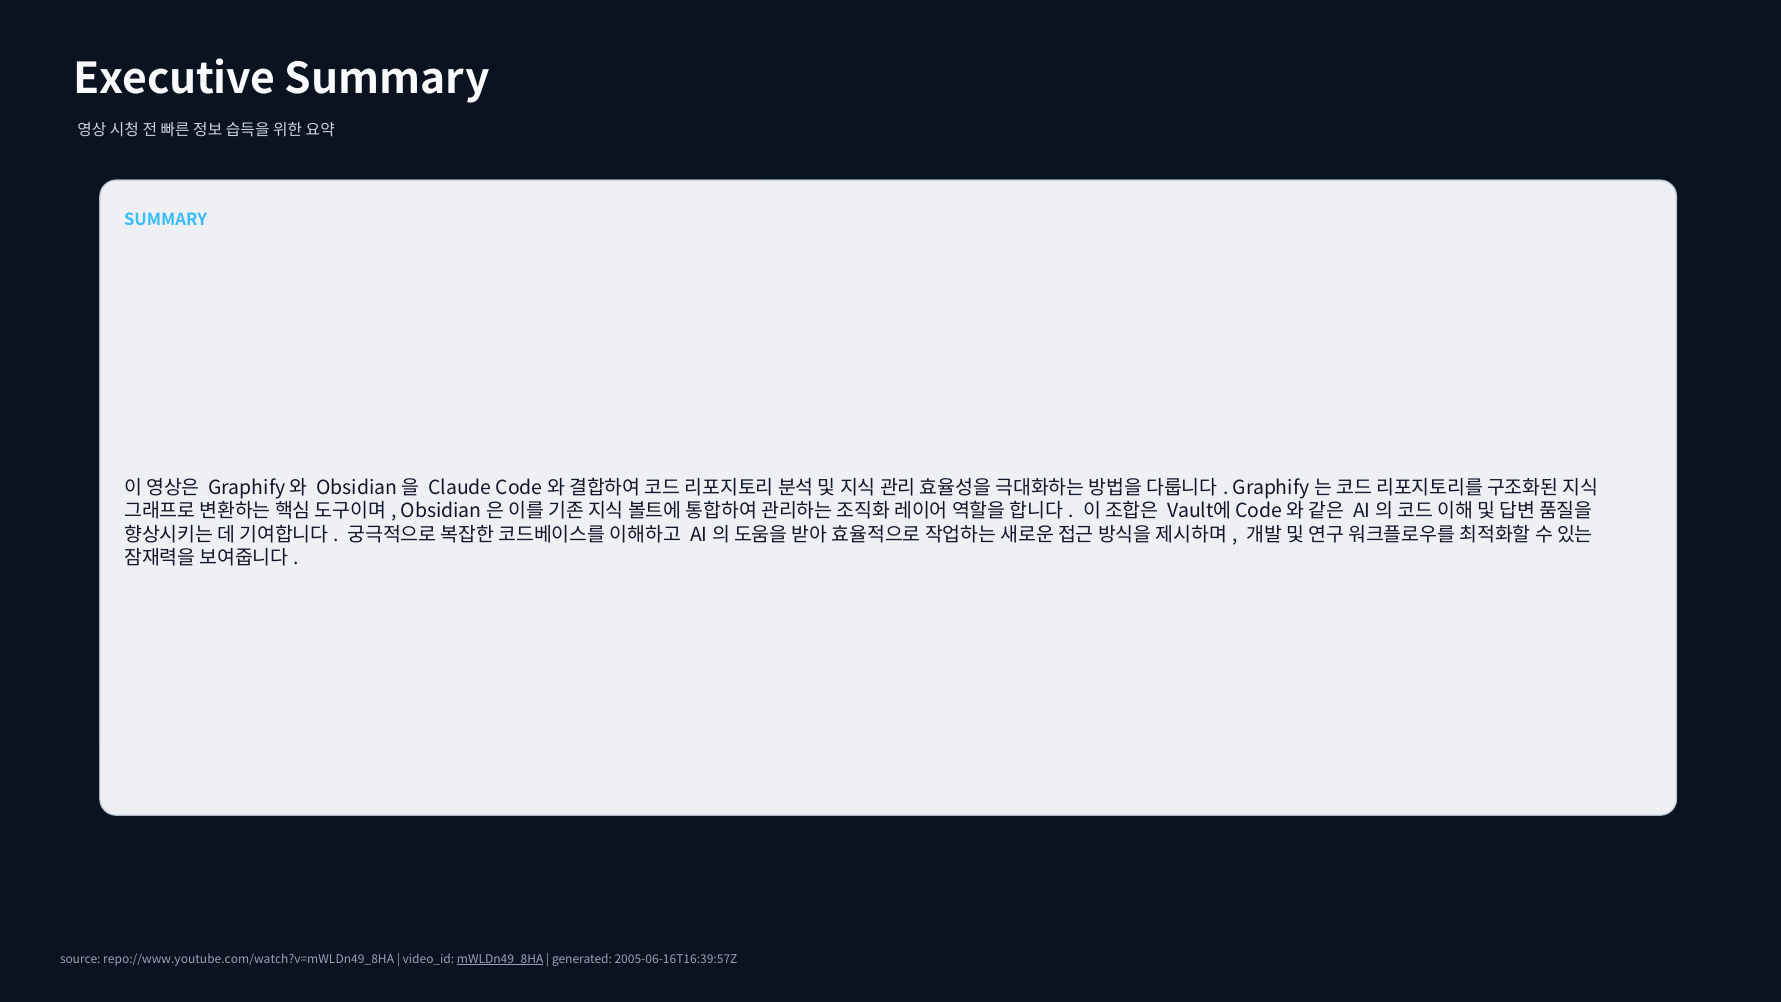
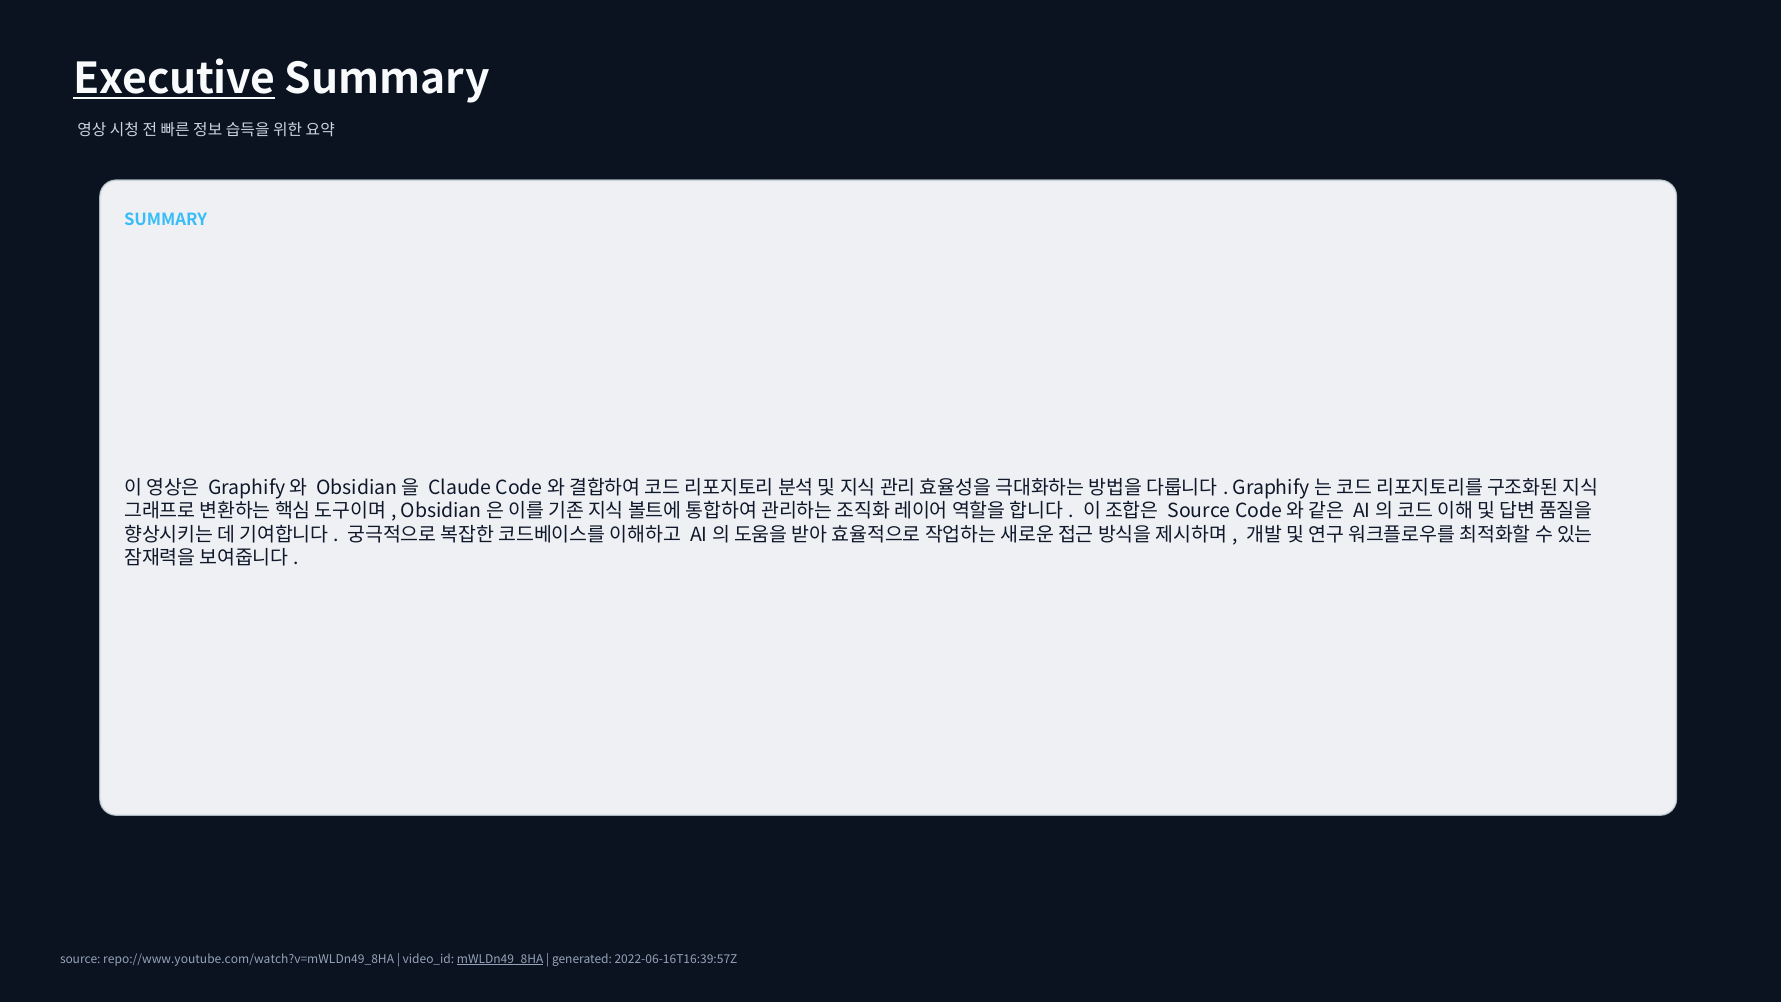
Executive underline: none -> present (174, 80)
Vault에: Vault에 -> Source (1199, 511)
2005-06-16T16:39:57Z: 2005-06-16T16:39:57Z -> 2022-06-16T16:39:57Z (676, 959)
